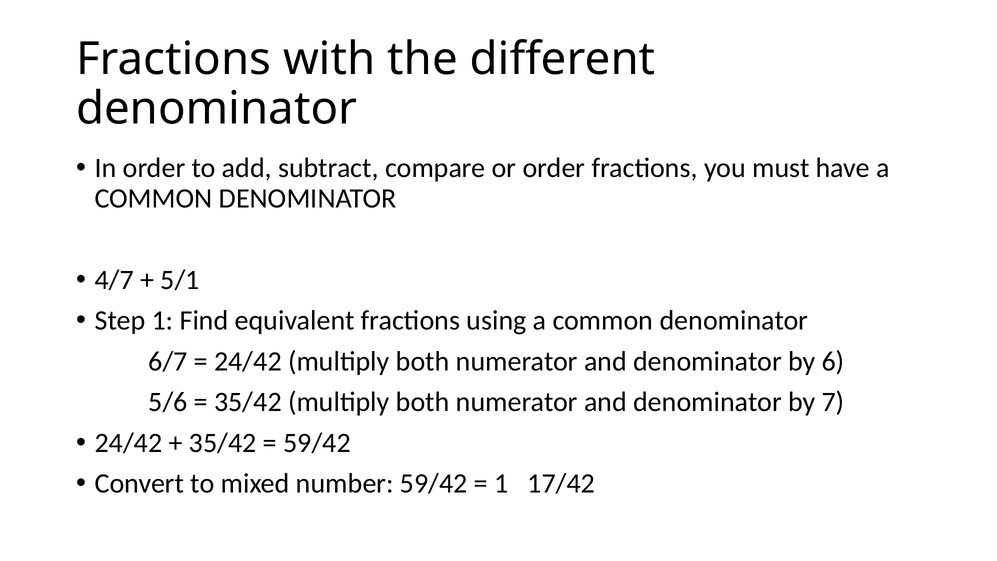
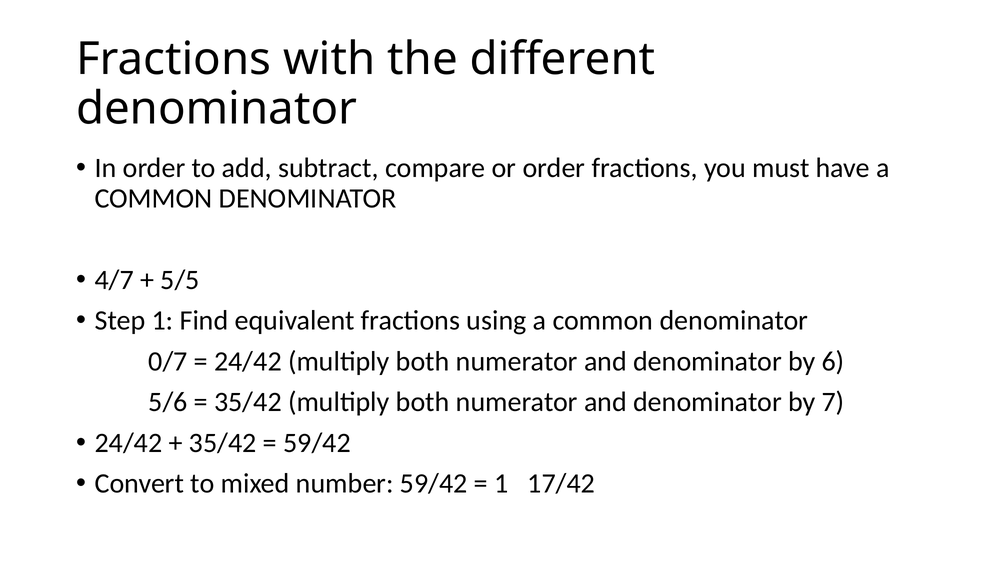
5/1: 5/1 -> 5/5 (180, 280)
6/7: 6/7 -> 0/7 (168, 361)
